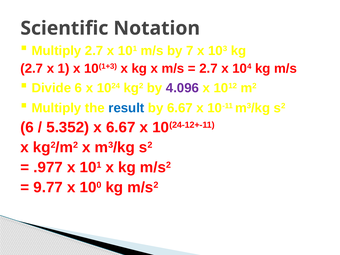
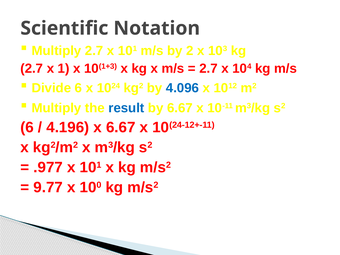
7: 7 -> 2 (190, 51)
4.096 colour: purple -> blue (182, 88)
5.352: 5.352 -> 4.196 (68, 127)
